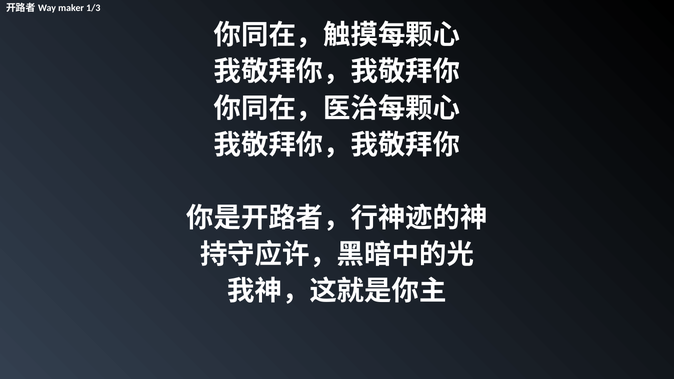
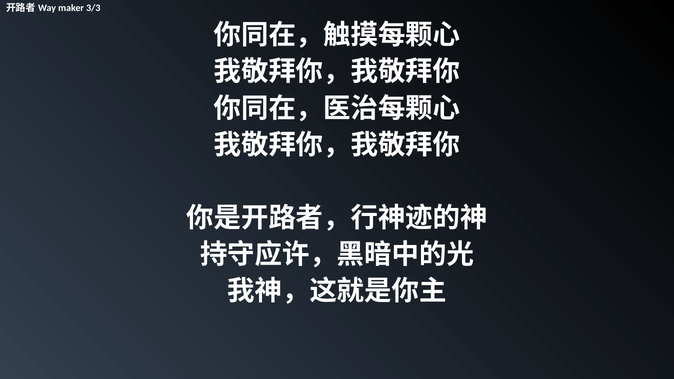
1/3: 1/3 -> 3/3 (93, 8)
